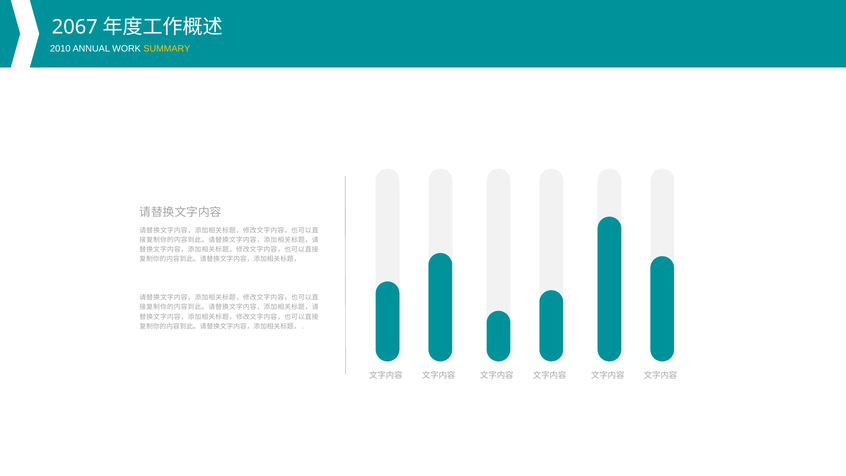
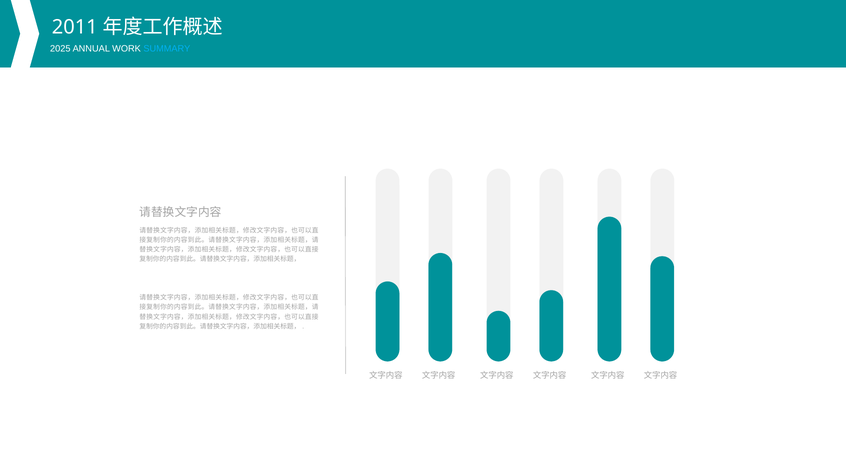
2067: 2067 -> 2011 (75, 27)
2010: 2010 -> 2025 (60, 49)
SUMMARY colour: yellow -> light blue (167, 49)
